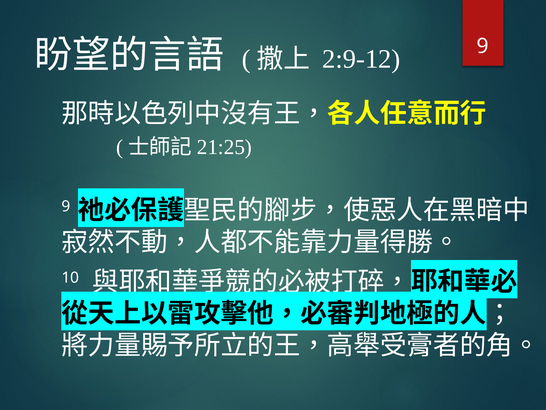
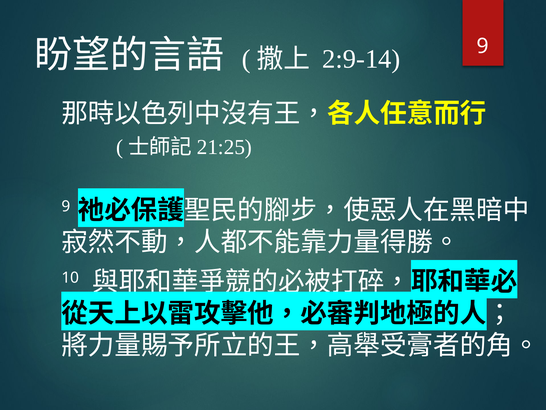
2:9-12: 2:9-12 -> 2:9-14 (361, 59)
